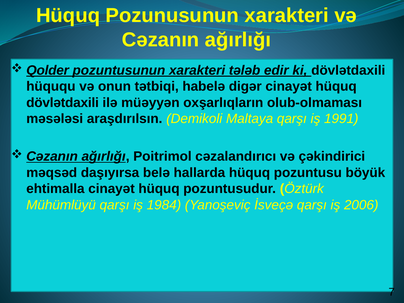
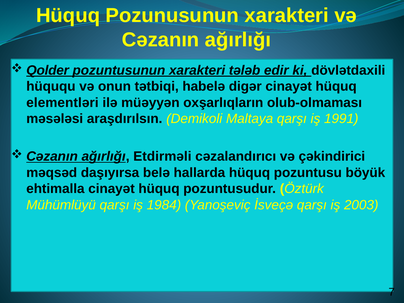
dövlətdaxili: dövlətdaxili -> elementləri (62, 103)
Poitrimol: Poitrimol -> Etdirməli (162, 156)
2006: 2006 -> 2003 (361, 205)
